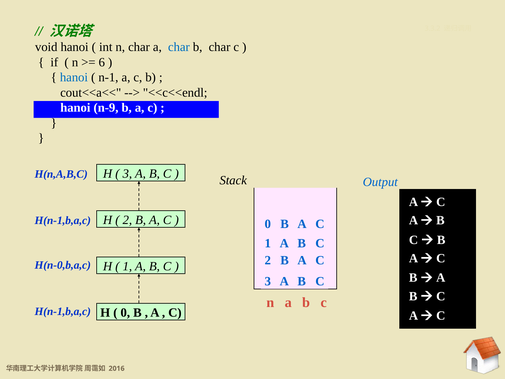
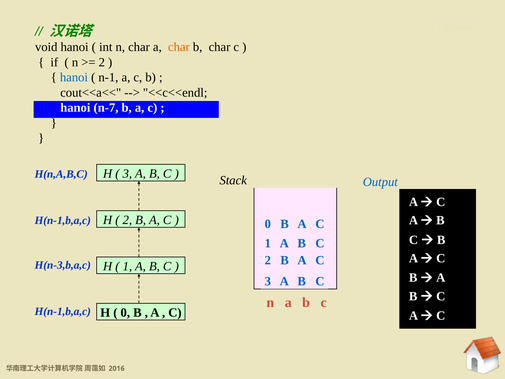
char colour: blue -> orange (179, 47)
6: 6 -> 2 (102, 62)
n-9: n-9 -> n-7 (106, 108)
H(n-0,b,a,c: H(n-0,b,a,c -> H(n-3,b,a,c (63, 265)
